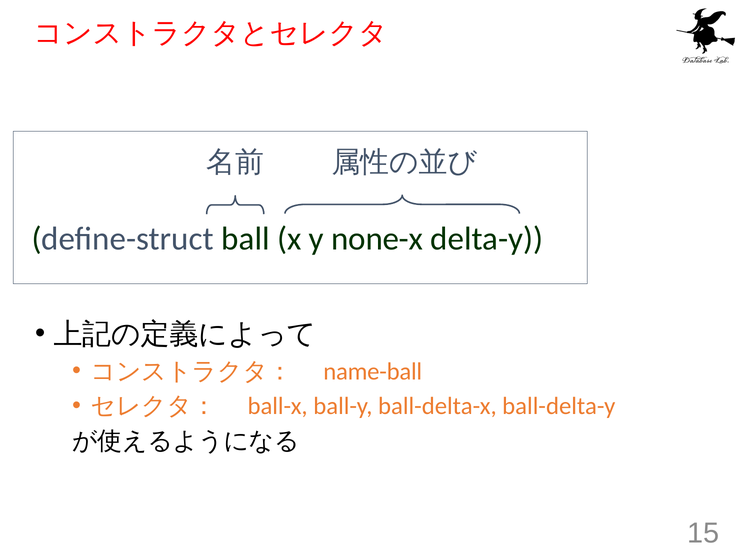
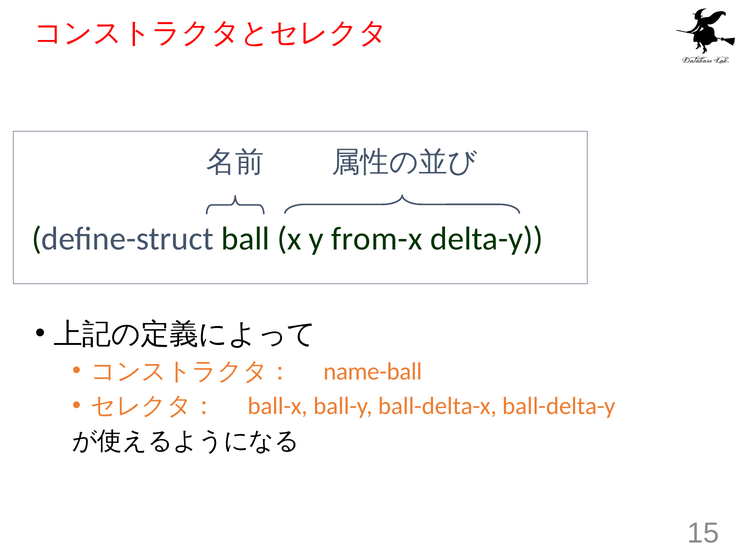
none-x: none-x -> from-x (377, 239)
